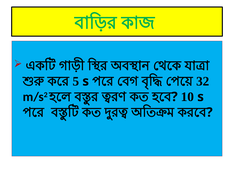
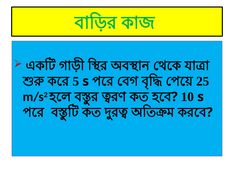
32: 32 -> 25 (203, 81)
